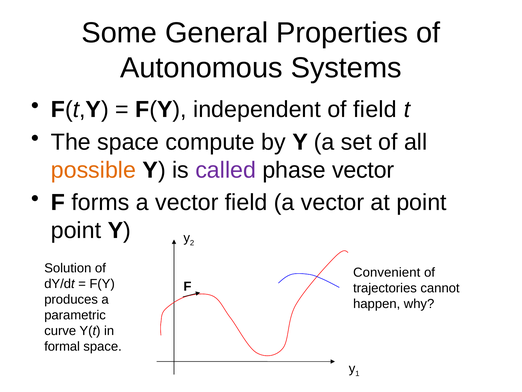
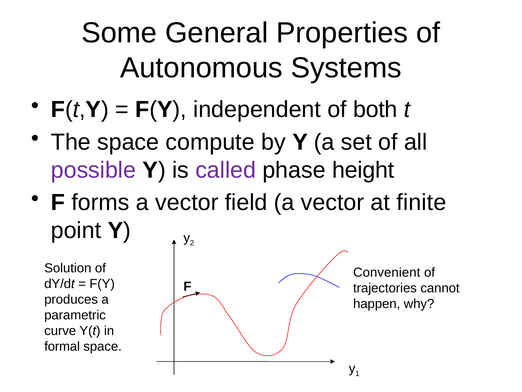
of field: field -> both (375, 110)
possible colour: orange -> purple (93, 170)
phase vector: vector -> height (363, 170)
at point: point -> finite (421, 202)
